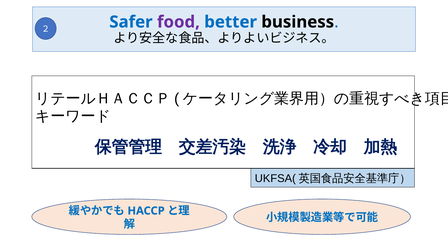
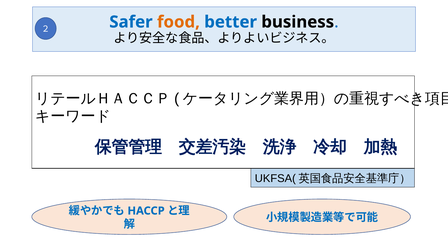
food colour: purple -> orange (178, 22)
